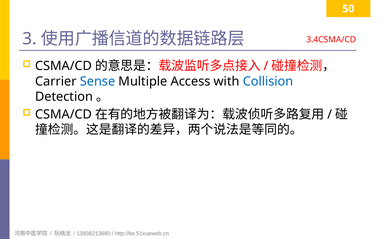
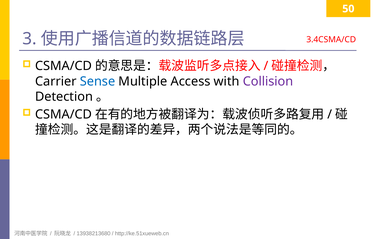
Collision colour: blue -> purple (268, 81)
